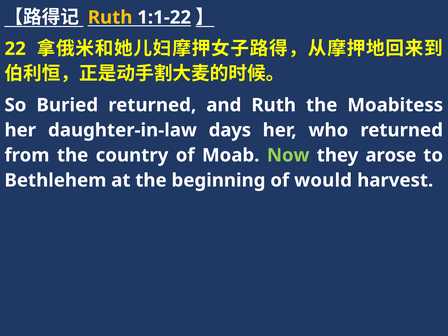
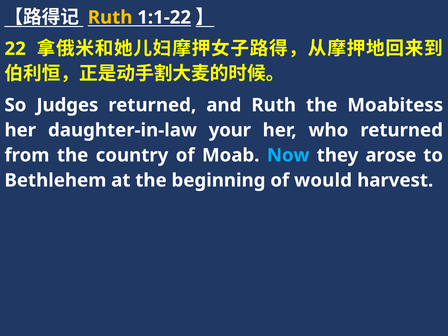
Buried: Buried -> Judges (67, 105)
days: days -> your (230, 130)
Now colour: light green -> light blue (288, 155)
